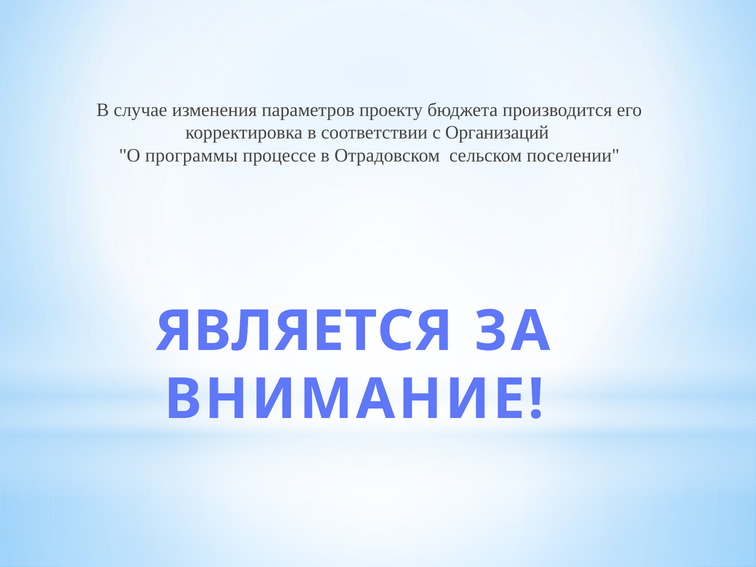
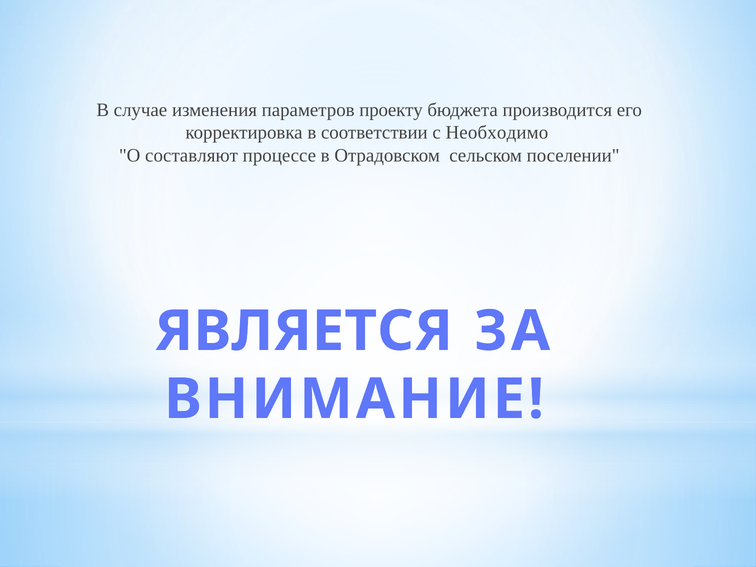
Организаций: Организаций -> Необходимо (497, 133)
программы: программы -> составляют (192, 155)
